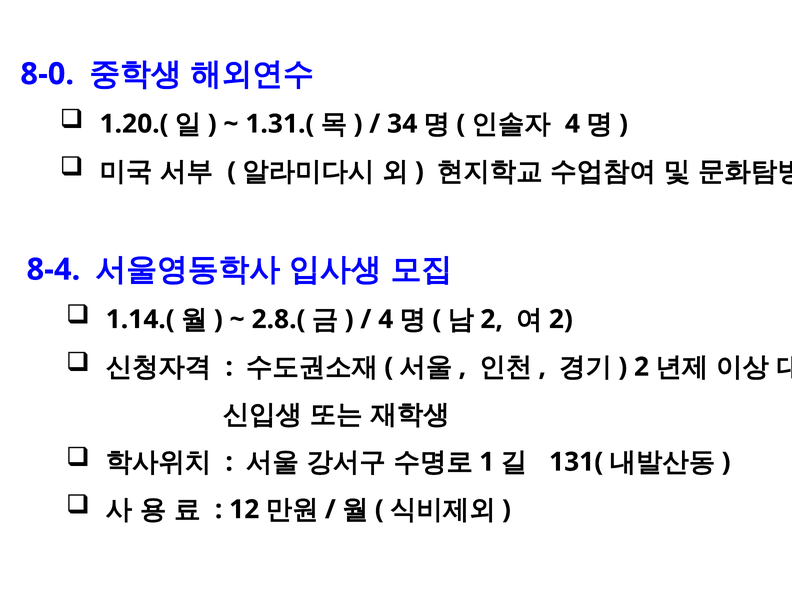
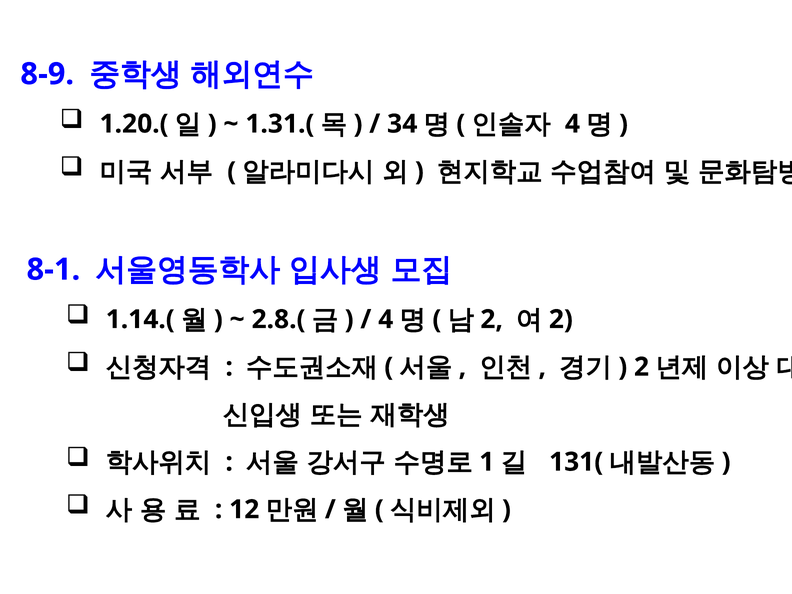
8-0: 8-0 -> 8-9 (47, 74)
8-4: 8-4 -> 8-1 (53, 270)
